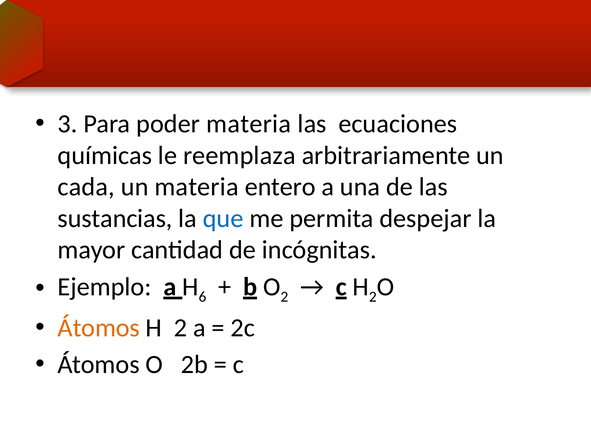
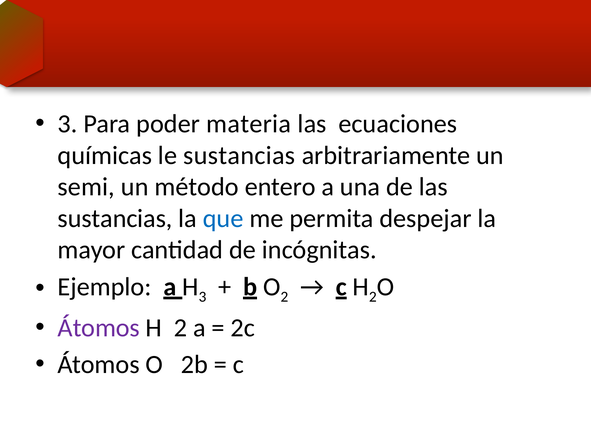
le reemplaza: reemplaza -> sustancias (239, 156)
cada: cada -> semi (86, 187)
un materia: materia -> método (197, 187)
H 6: 6 -> 3 (202, 297)
Átomos colour: orange -> purple (99, 328)
